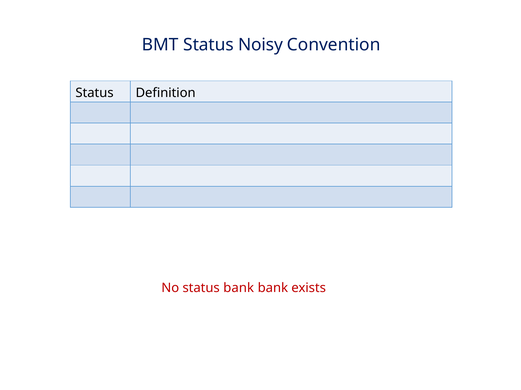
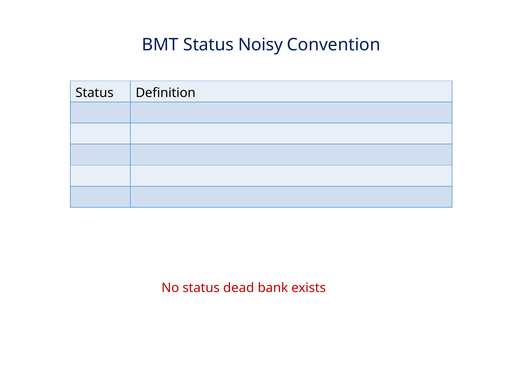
status bank: bank -> dead (239, 289)
